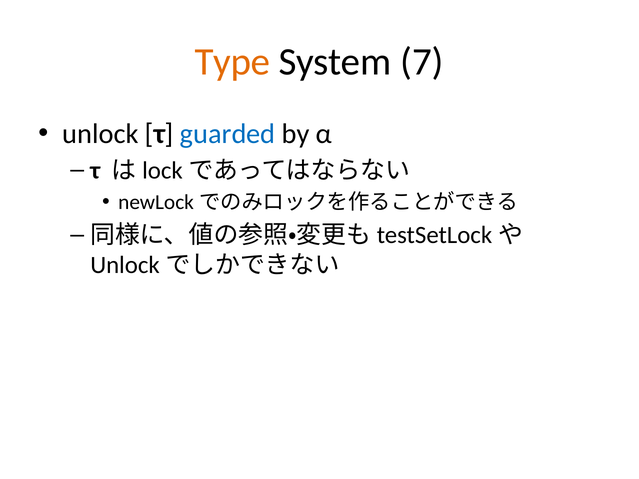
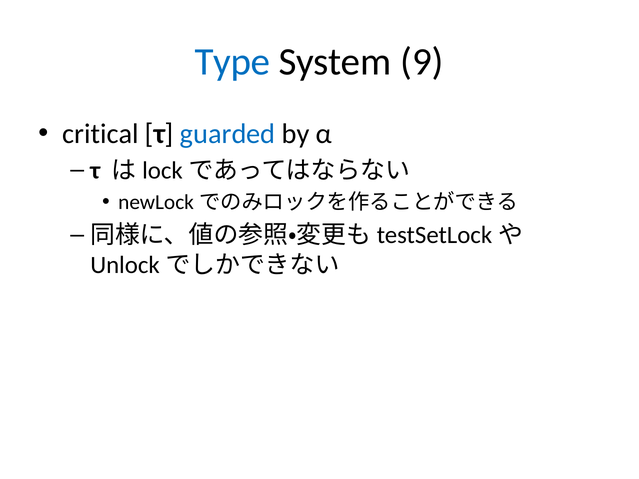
Type colour: orange -> blue (233, 62)
7: 7 -> 9 (422, 62)
unlock: unlock -> critical (100, 134)
